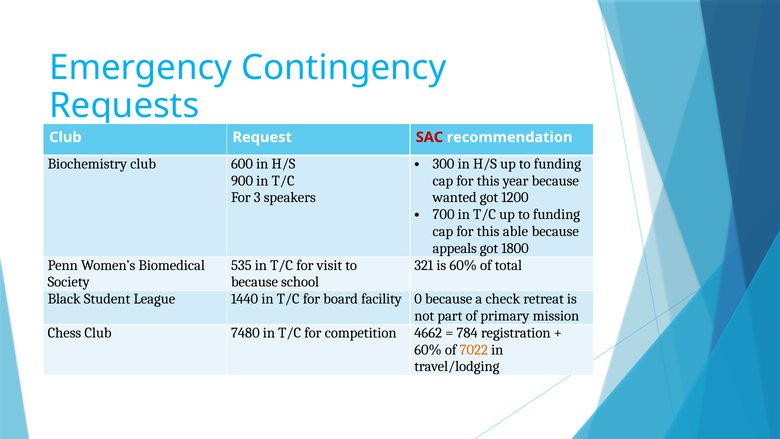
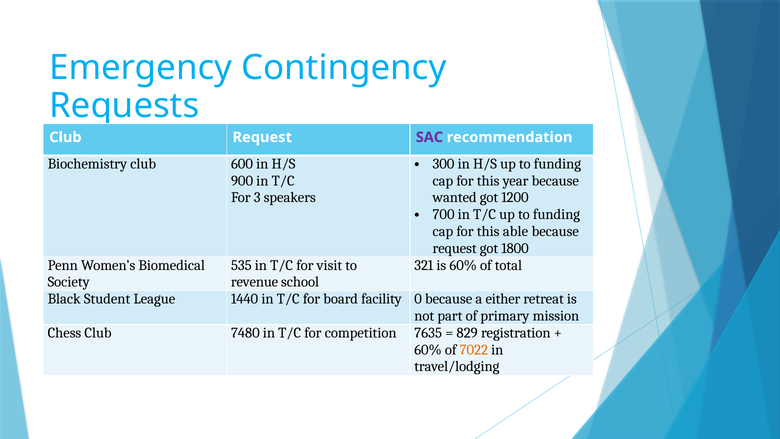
SAC colour: red -> purple (429, 137)
appeals: appeals -> request (455, 248)
because: because -> revenue (255, 282)
check: check -> either (503, 299)
4662: 4662 -> 7635 (428, 333)
784: 784 -> 829 (467, 333)
